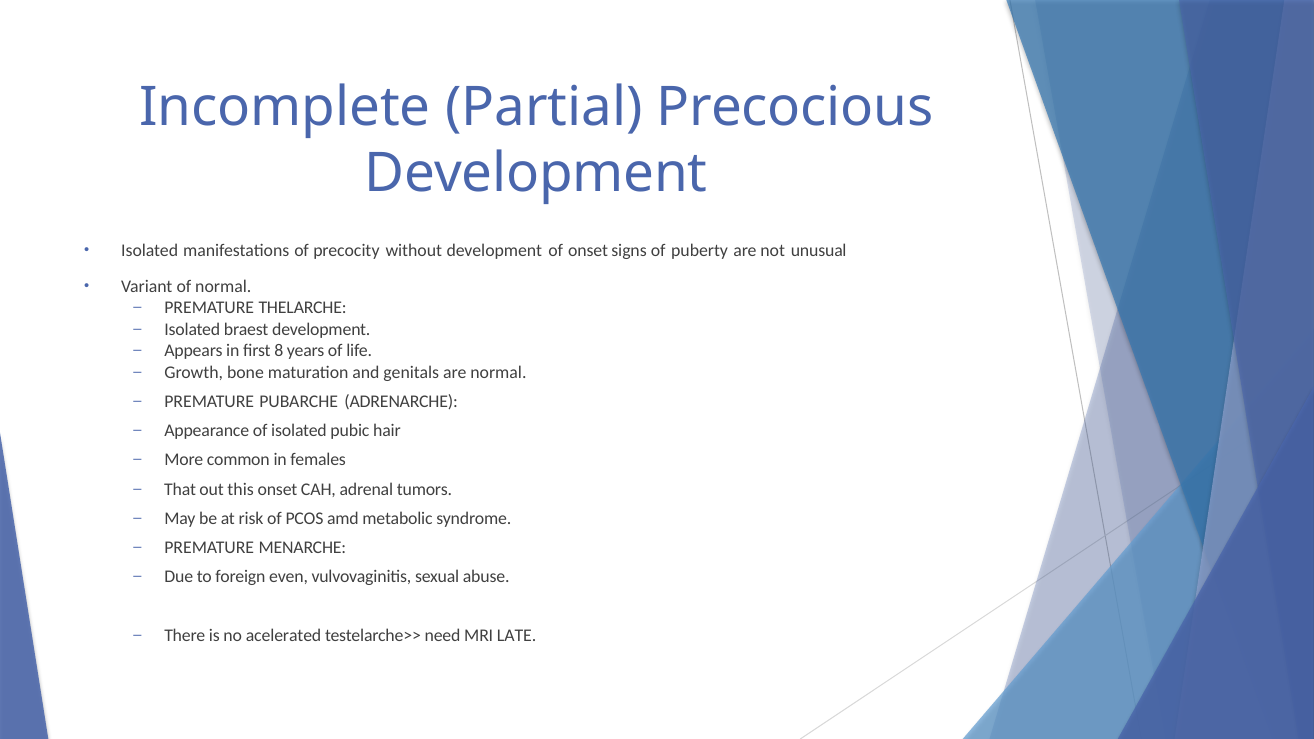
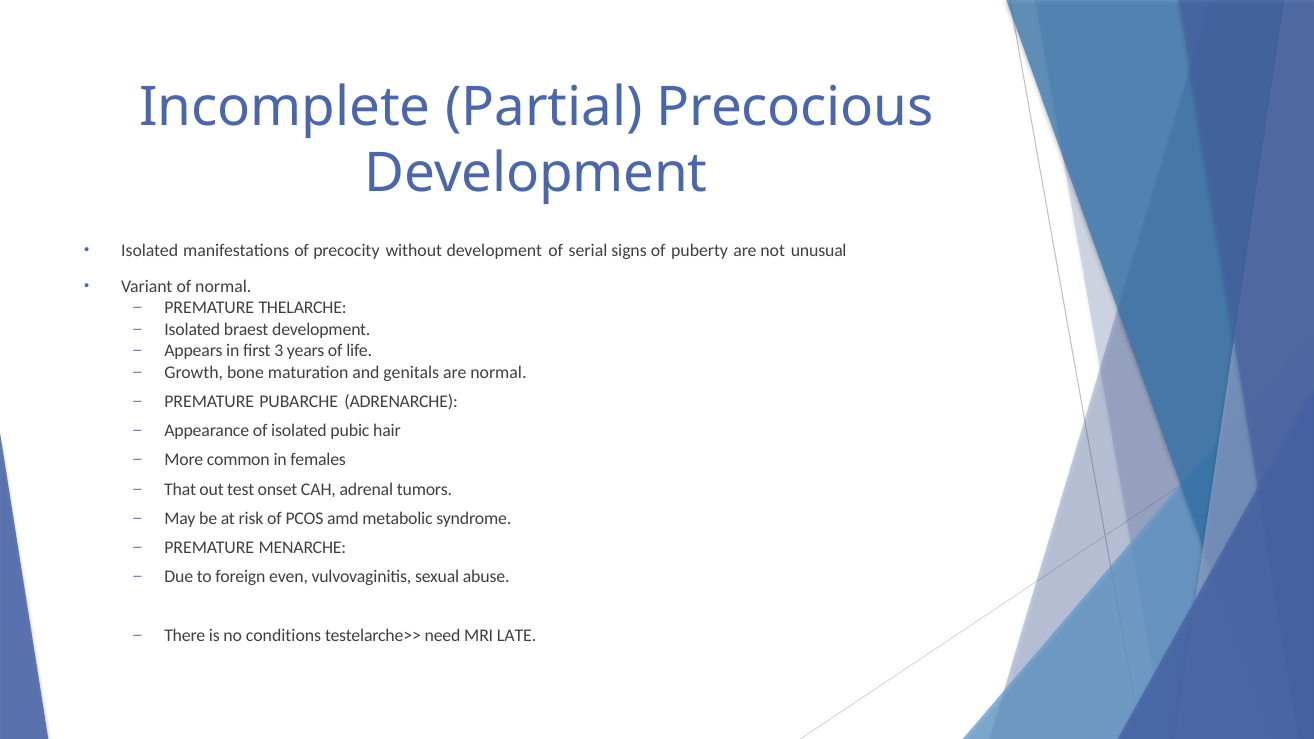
of onset: onset -> serial (588, 251)
8: 8 -> 3 (279, 351)
this: this -> test (241, 489)
acelerated: acelerated -> conditions (284, 636)
